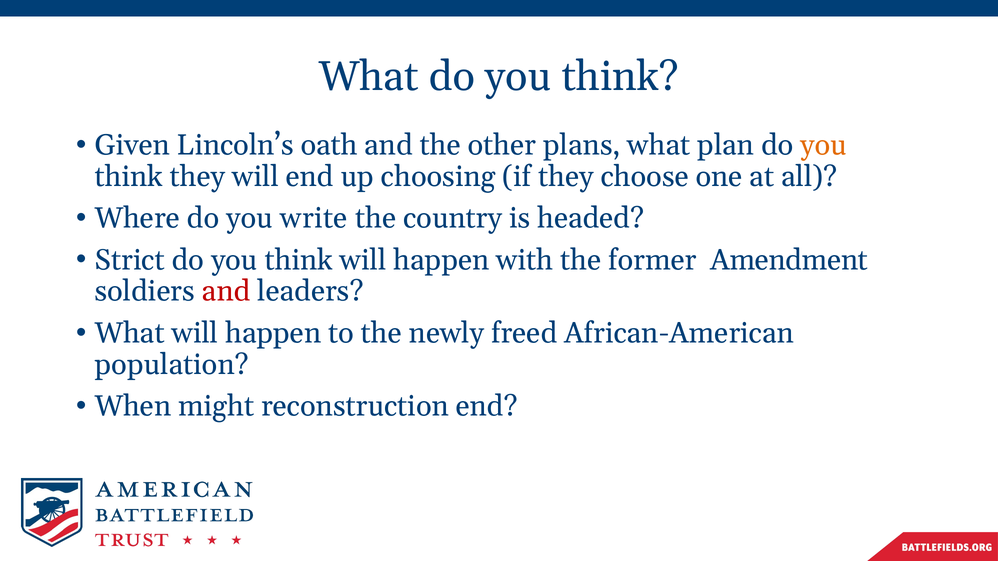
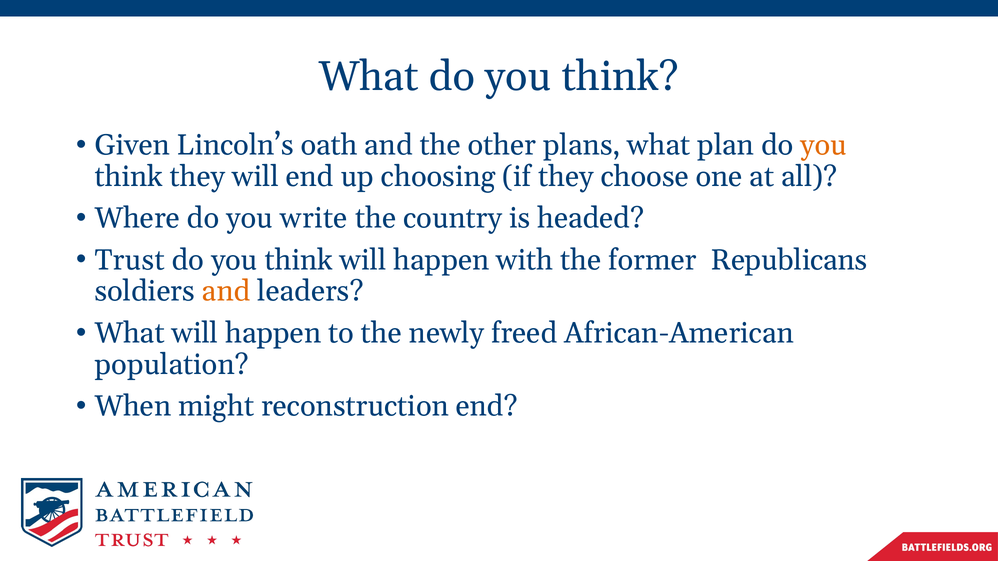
Strict: Strict -> Trust (130, 260)
Amendment: Amendment -> Republicans (789, 260)
and colour: red -> orange (226, 291)
